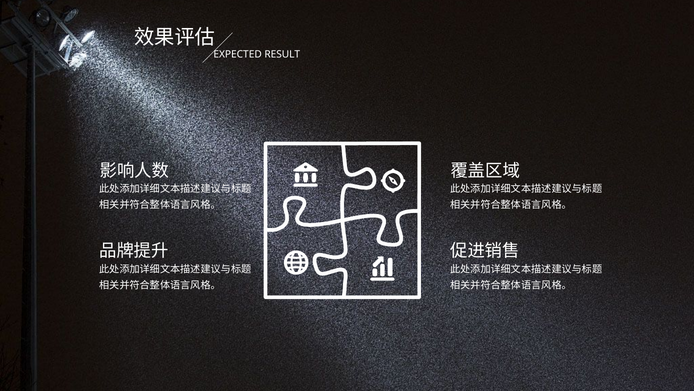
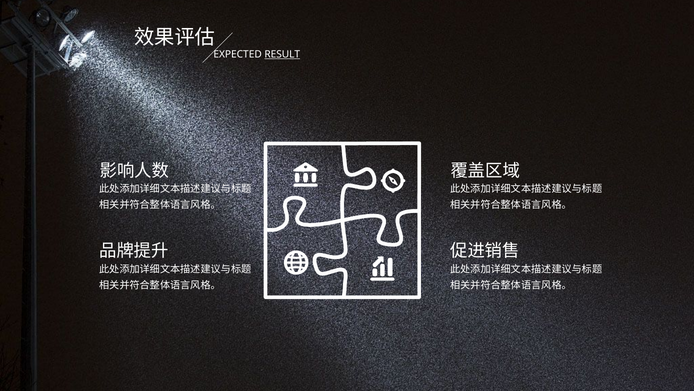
RESULT underline: none -> present (282, 54)
